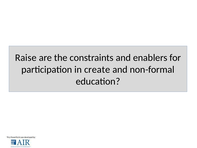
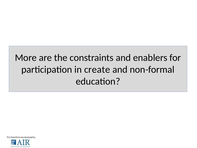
Raise: Raise -> More (26, 58)
